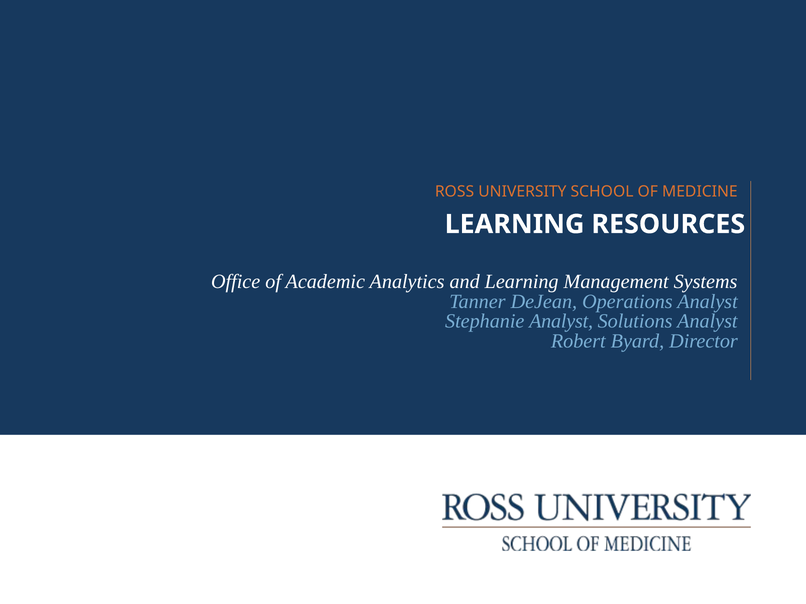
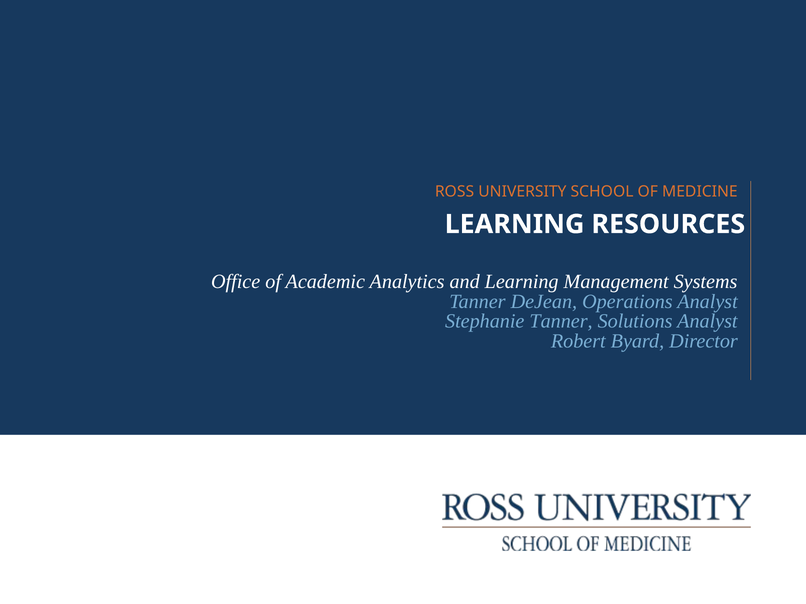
Stephanie Analyst: Analyst -> Tanner (561, 321)
